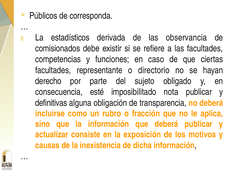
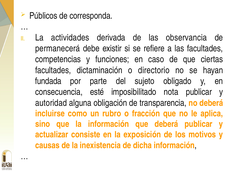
estadísticos: estadísticos -> actividades (70, 37)
comisionados: comisionados -> permanecerá (58, 48)
representante: representante -> dictaminación (100, 70)
derecho: derecho -> fundada (48, 81)
definitivas: definitivas -> autoridad (51, 103)
